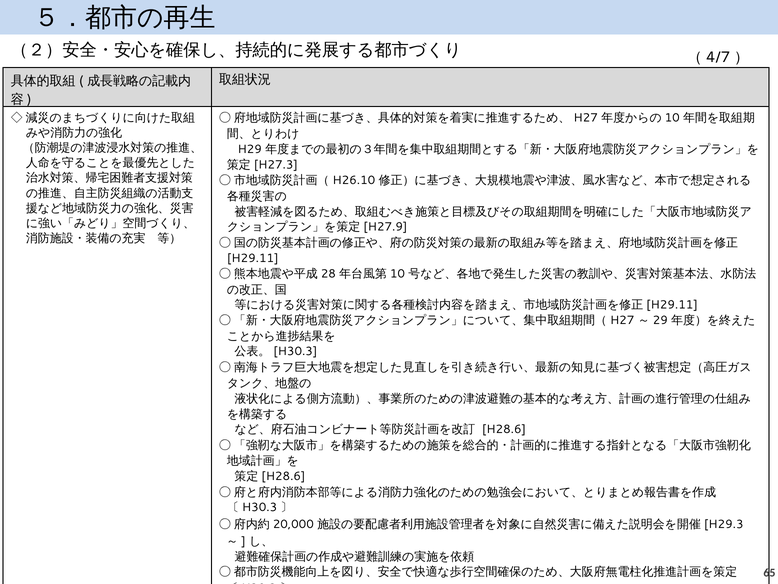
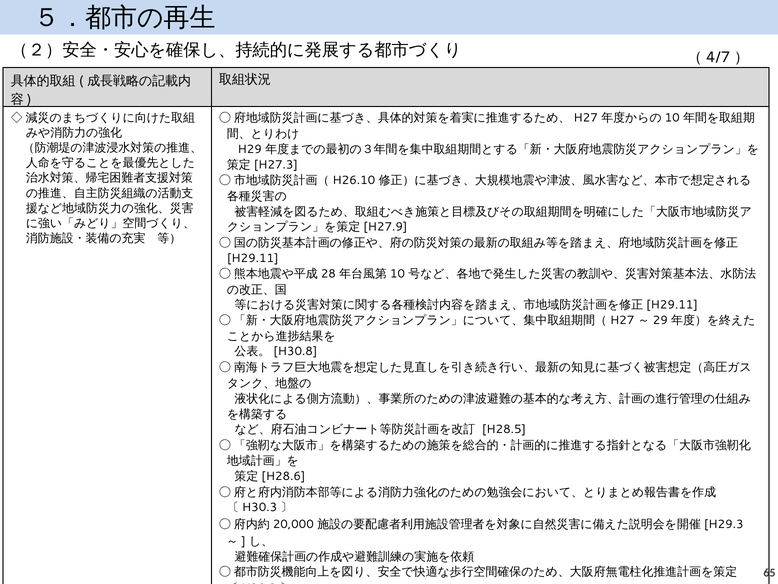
H30.3: H30.3 -> H30.8 (295, 351)
H28.6: H28.6 -> H28.5 (504, 429)
